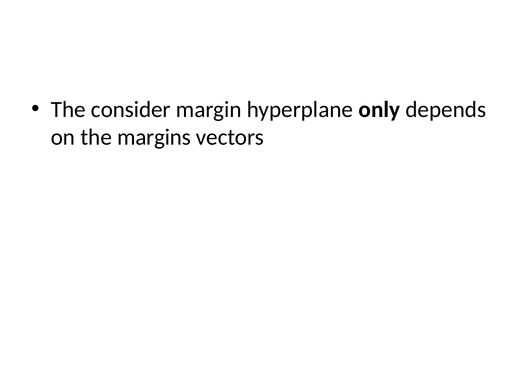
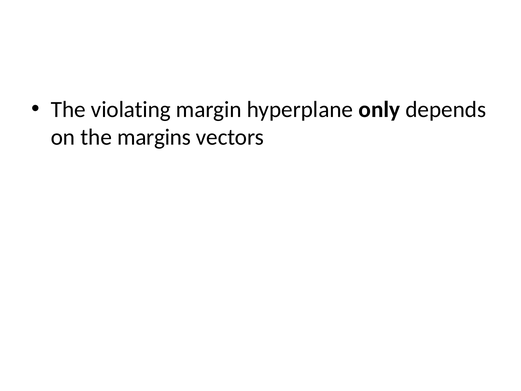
consider: consider -> violating (131, 109)
